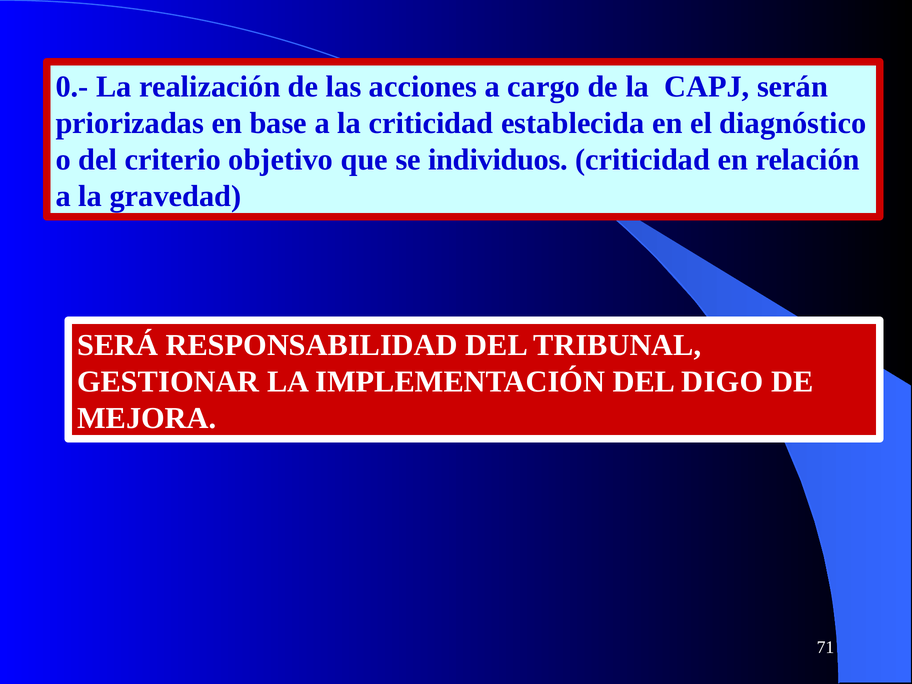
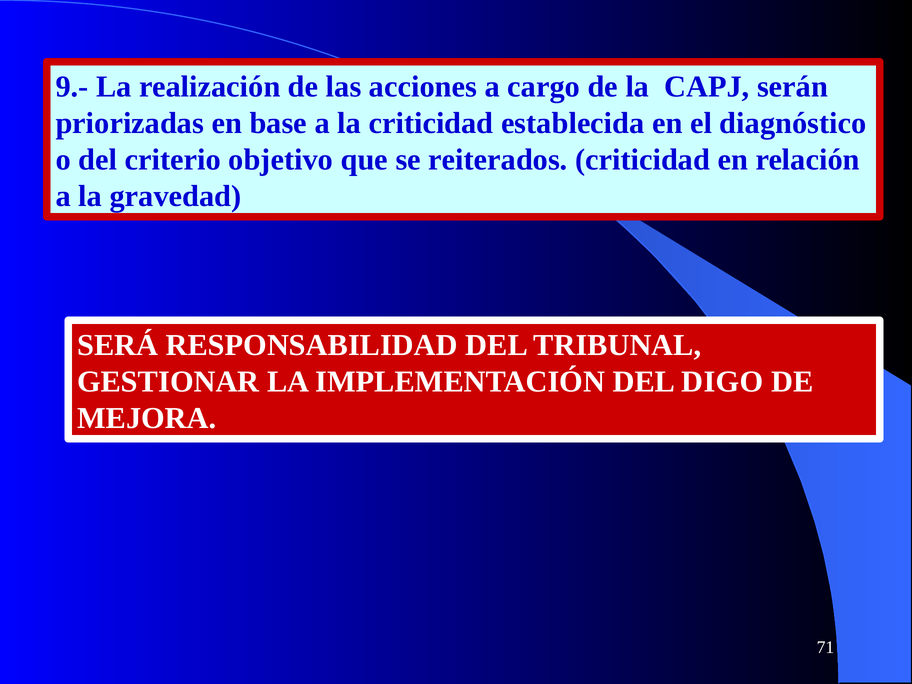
0.-: 0.- -> 9.- (72, 87)
individuos: individuos -> reiterados (498, 160)
